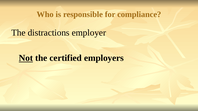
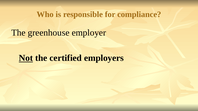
distractions: distractions -> greenhouse (49, 33)
